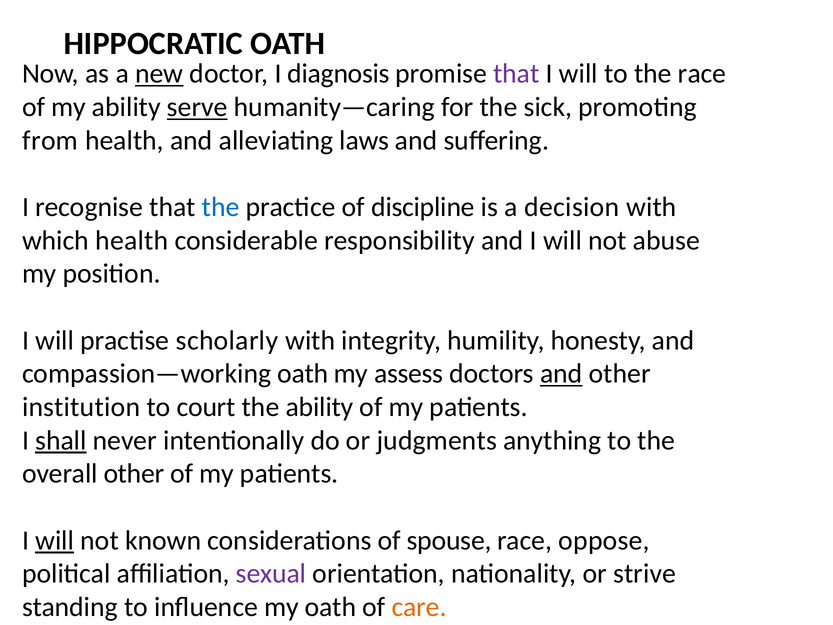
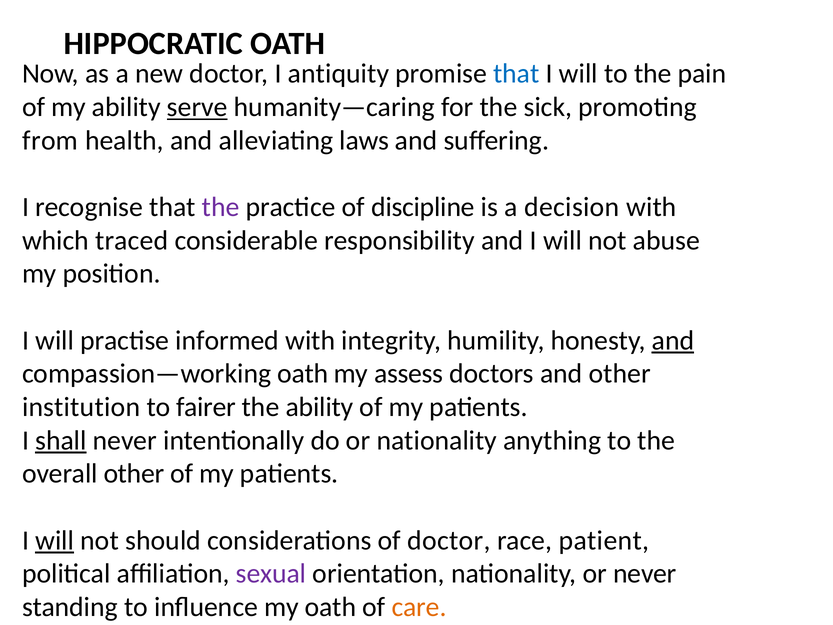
new underline: present -> none (159, 74)
diagnosis: diagnosis -> antiquity (338, 74)
that colour: purple -> blue (516, 74)
the race: race -> pain (702, 74)
the colour: blue -> purple (221, 207)
which health: health -> traced (132, 240)
scholarly: scholarly -> informed (227, 340)
and underline: none -> present (673, 340)
and underline: present -> none (561, 374)
court: court -> fairer (206, 407)
or judgments: judgments -> nationality (437, 440)
known: known -> should (163, 540)
of spouse: spouse -> doctor (449, 540)
oppose: oppose -> patient (604, 540)
or strive: strive -> never (645, 574)
